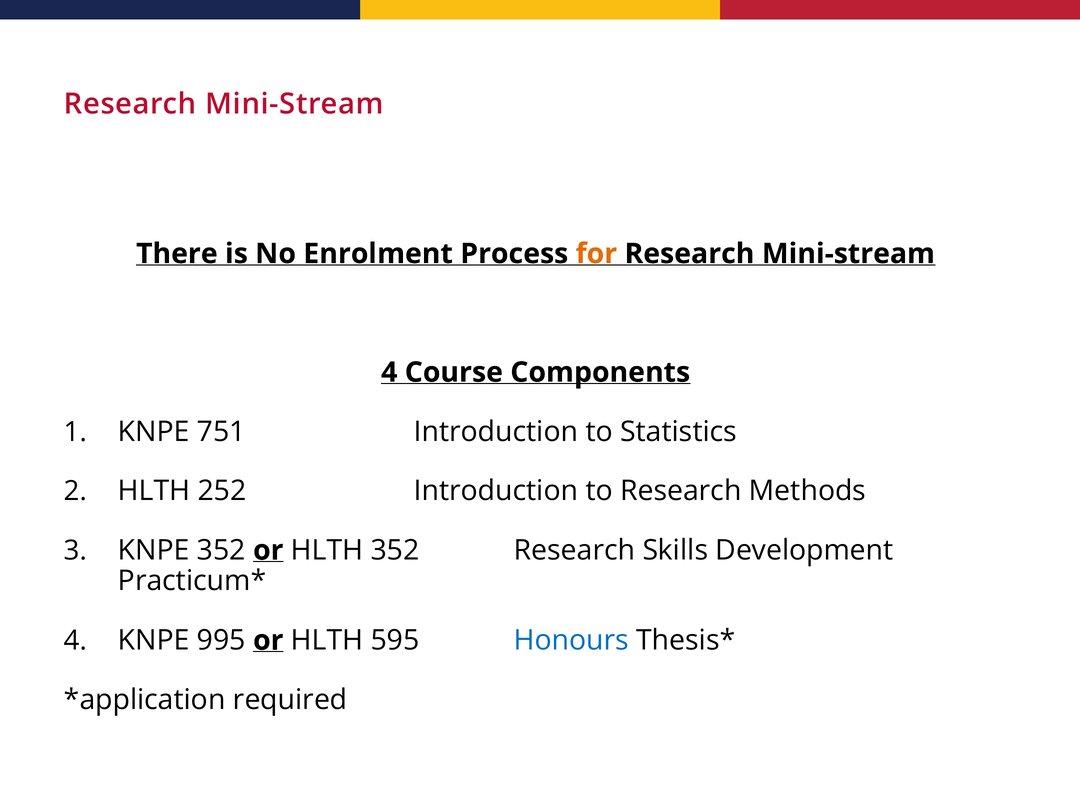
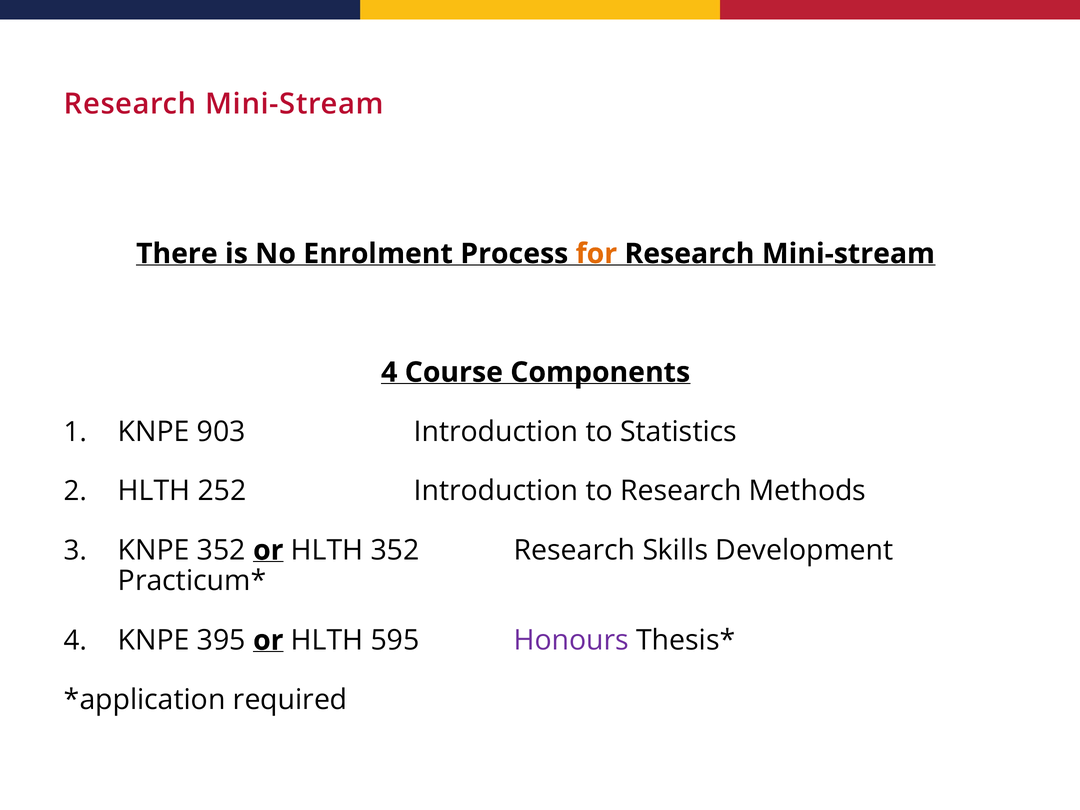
751: 751 -> 903 (221, 432)
995: 995 -> 395 (221, 640)
Honours colour: blue -> purple (571, 640)
